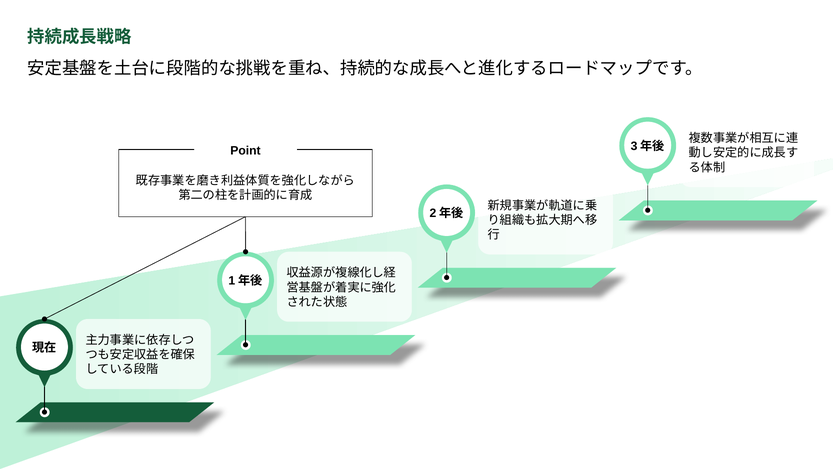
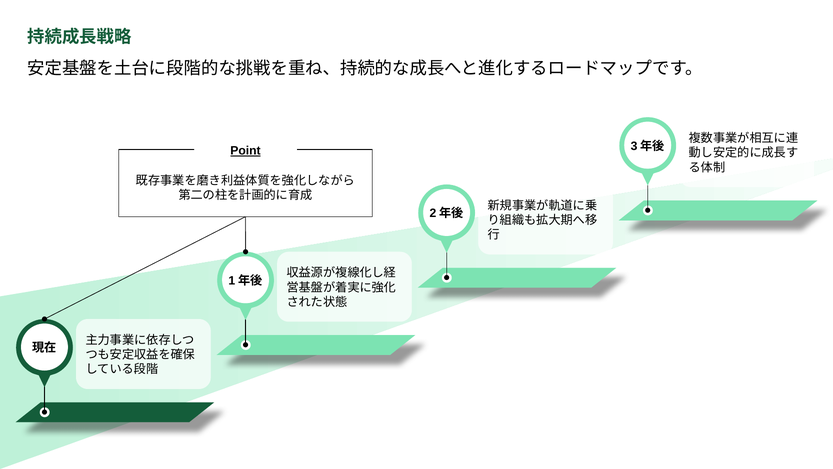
Point underline: none -> present (245, 151)
